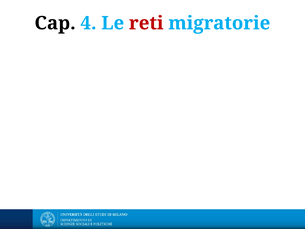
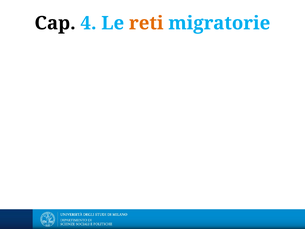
reti colour: red -> orange (146, 23)
